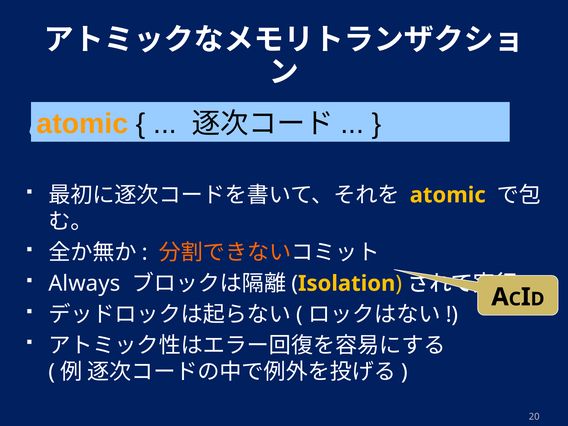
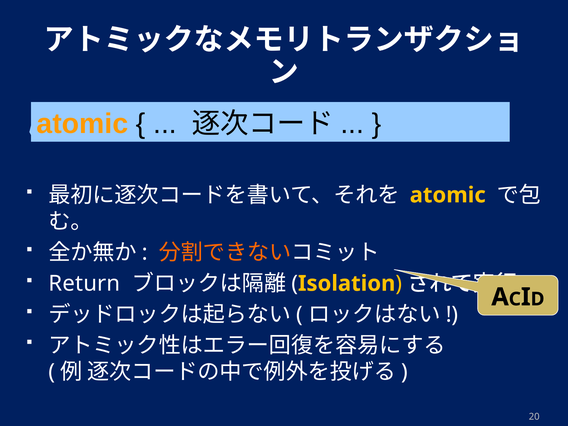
Always: Always -> Return (84, 284)
